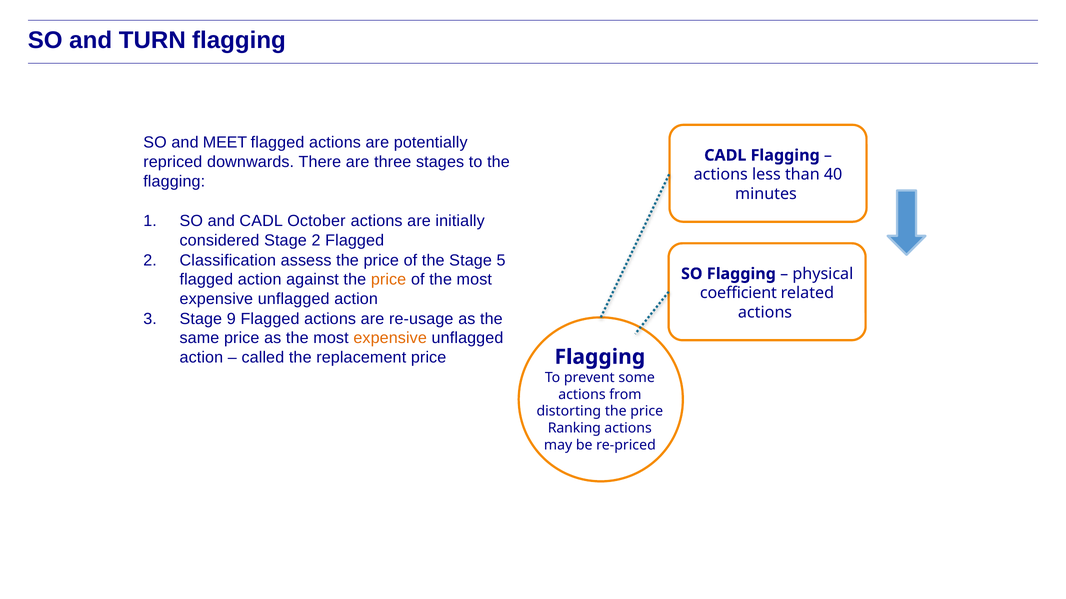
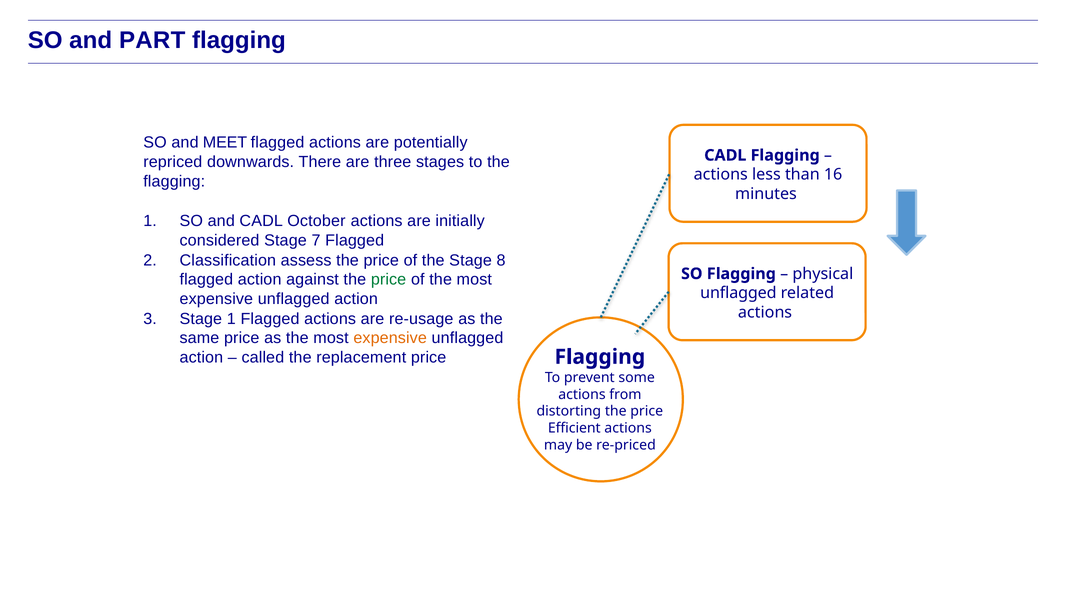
TURN: TURN -> PART (152, 40)
40: 40 -> 16 (833, 175)
Stage 2: 2 -> 7 (316, 241)
5: 5 -> 8 (501, 261)
price colour: orange -> green (389, 280)
coefficient: coefficient -> unflagged (738, 293)
Stage 9: 9 -> 1 (231, 319)
Ranking: Ranking -> Efficient (574, 429)
